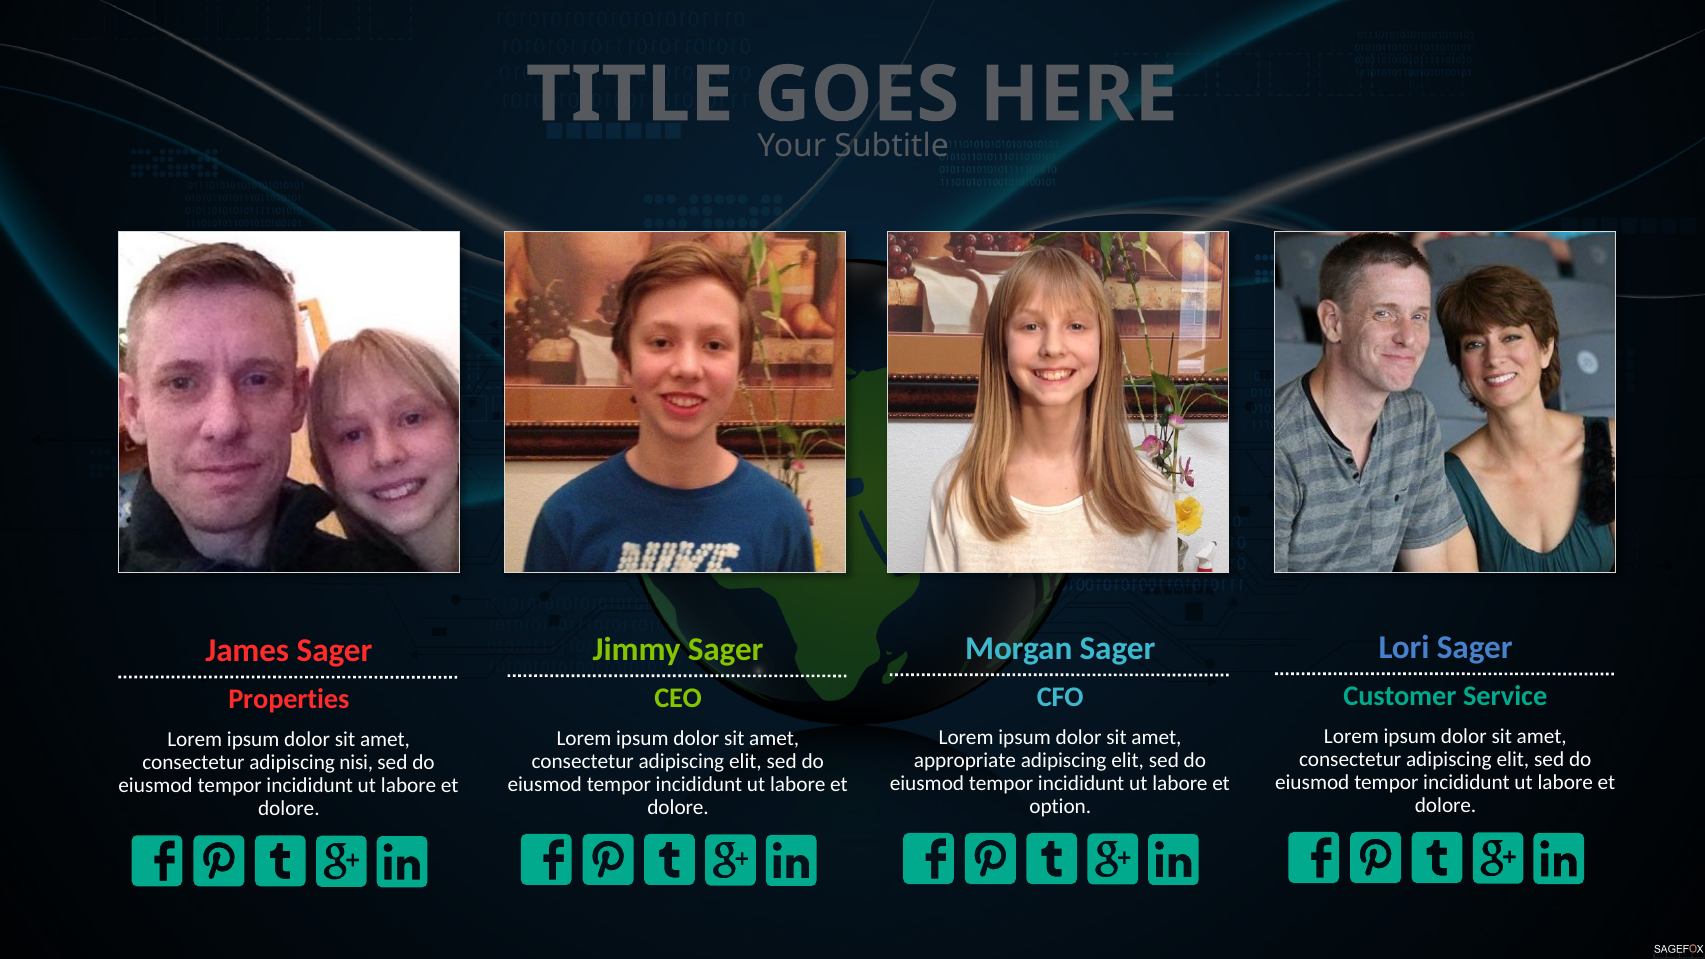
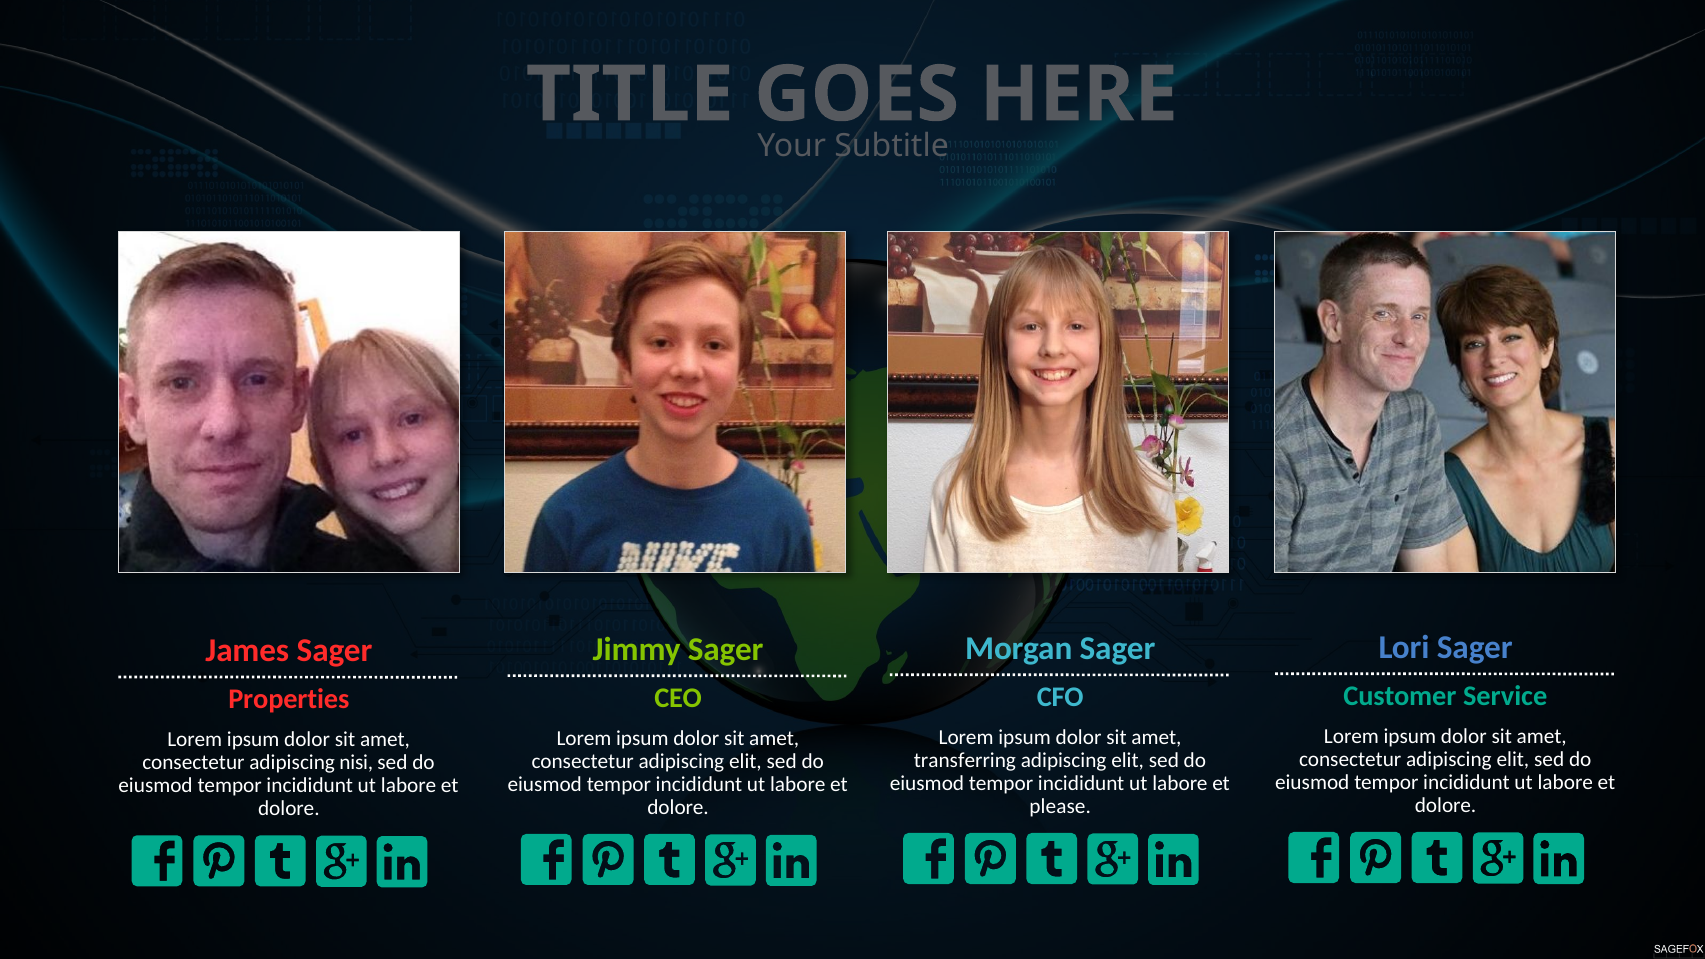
appropriate: appropriate -> transferring (965, 760)
option: option -> please (1060, 806)
